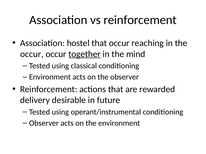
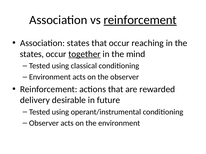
reinforcement underline: none -> present (140, 20)
Association hostel: hostel -> states (78, 43)
occur: occur -> states (32, 54)
